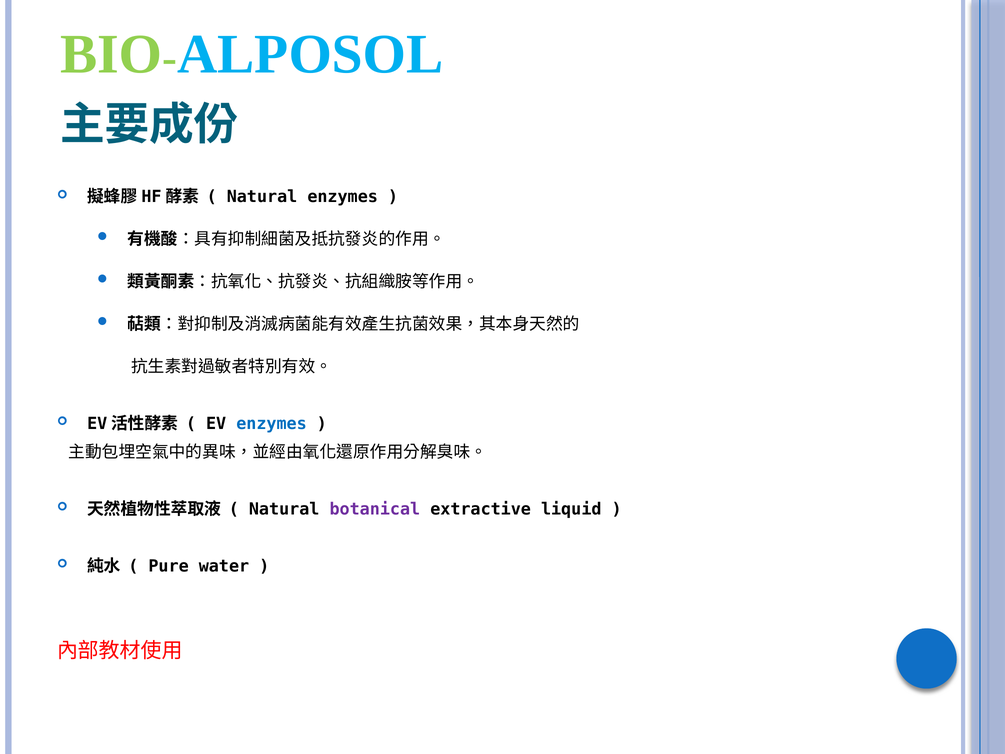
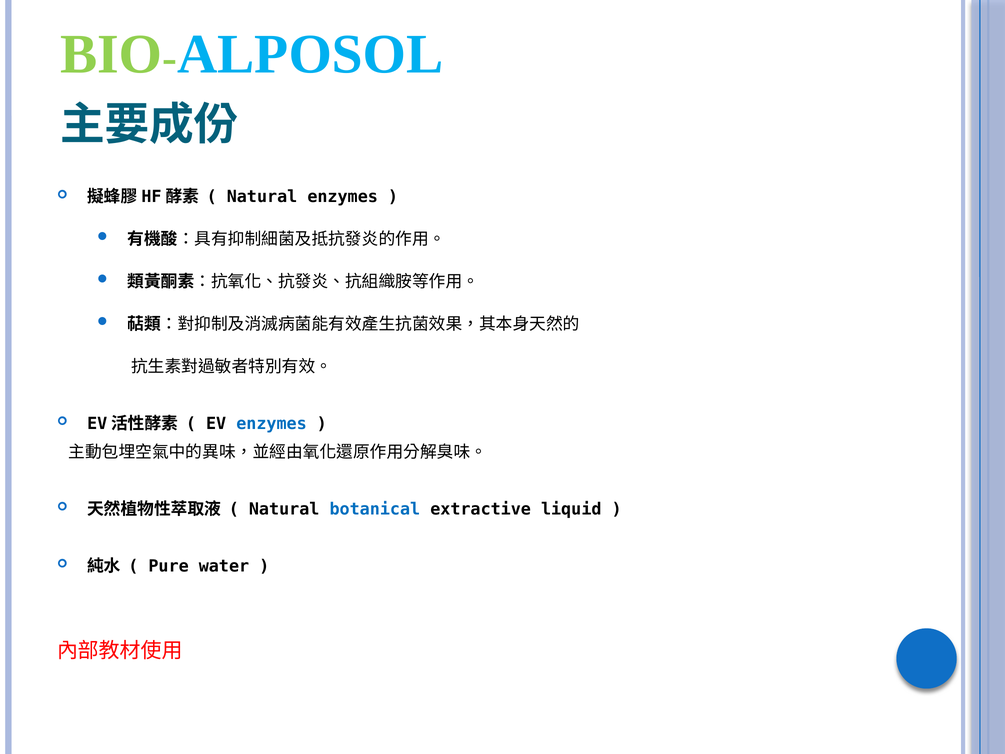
botanical colour: purple -> blue (375, 509)
